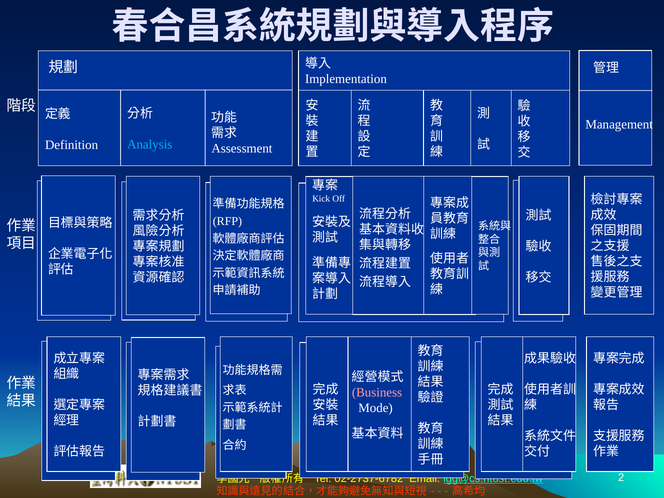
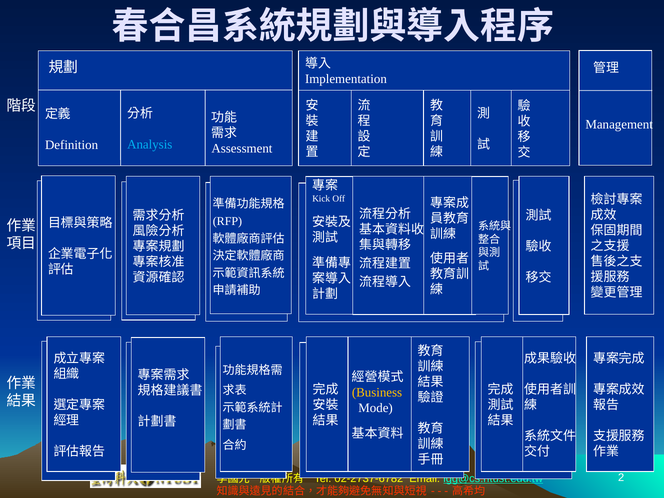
Business colour: pink -> yellow (377, 392)
